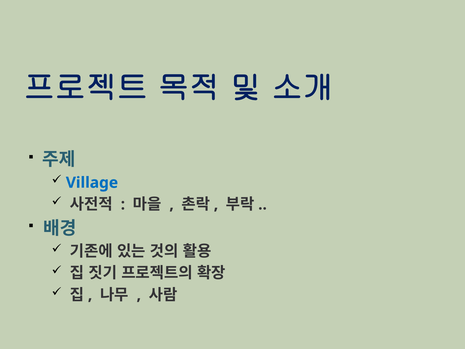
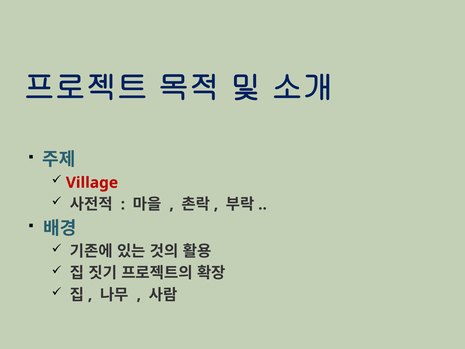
Village colour: blue -> red (92, 183)
